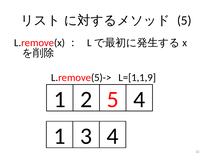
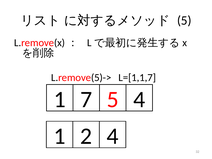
L=[1,1,9: L=[1,1,9 -> L=[1,1,7 (137, 78)
2: 2 -> 7 (86, 99)
3: 3 -> 2 (86, 136)
